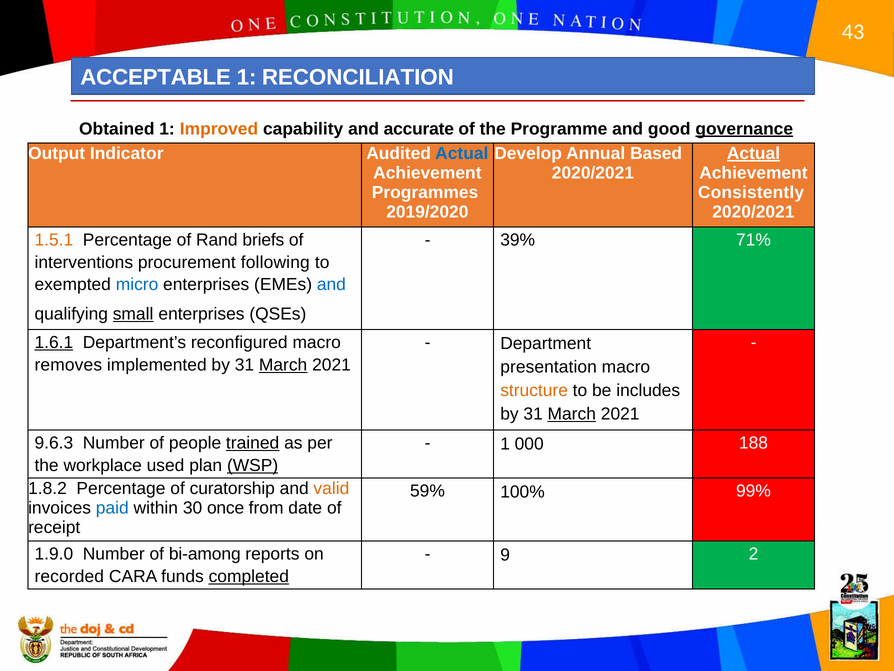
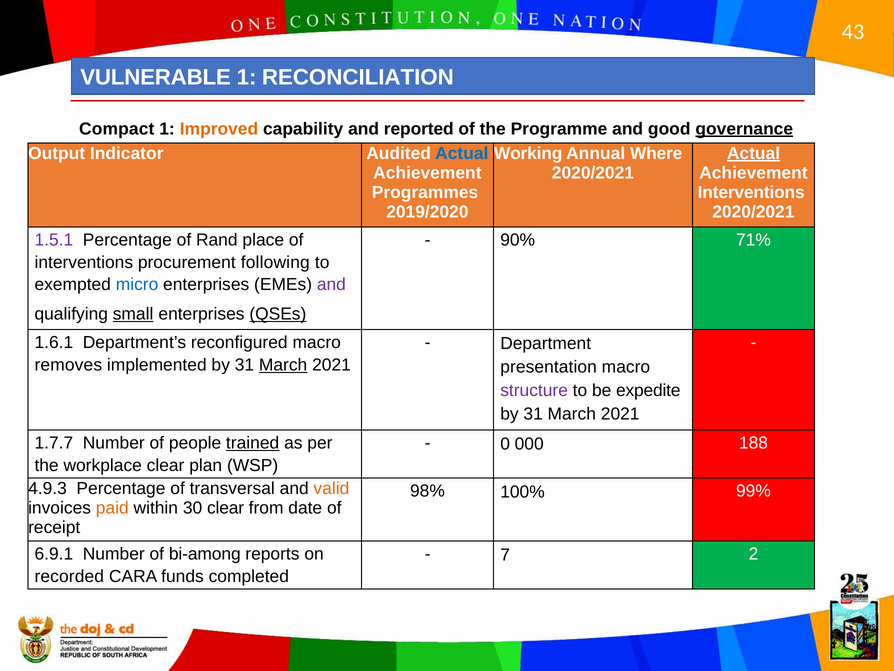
ACCEPTABLE: ACCEPTABLE -> VULNERABLE (156, 77)
Obtained: Obtained -> Compact (117, 129)
accurate: accurate -> reported (419, 129)
Develop: Develop -> Working (528, 153)
Based: Based -> Where (656, 153)
Consistently: Consistently -> Interventions (751, 192)
1.5.1 colour: orange -> purple (54, 240)
briefs: briefs -> place (263, 240)
39%: 39% -> 90% (518, 240)
and colour: blue -> purple (331, 285)
QSEs underline: none -> present (278, 314)
1.6.1 underline: present -> none (54, 342)
structure colour: orange -> purple (534, 390)
includes: includes -> expedite (648, 390)
March underline: present -> none (572, 414)
9.6.3: 9.6.3 -> 1.7.7 (54, 443)
1: 1 -> 0 (505, 444)
workplace used: used -> clear (166, 465)
WSP underline: present -> none (253, 465)
1.8.2: 1.8.2 -> 4.9.3 (47, 488)
curatorship: curatorship -> transversal (232, 488)
59%: 59% -> 98% (427, 491)
paid colour: blue -> orange (112, 507)
30 once: once -> clear (226, 507)
1.9.0: 1.9.0 -> 6.9.1 (54, 553)
9: 9 -> 7 (505, 554)
completed underline: present -> none (249, 576)
